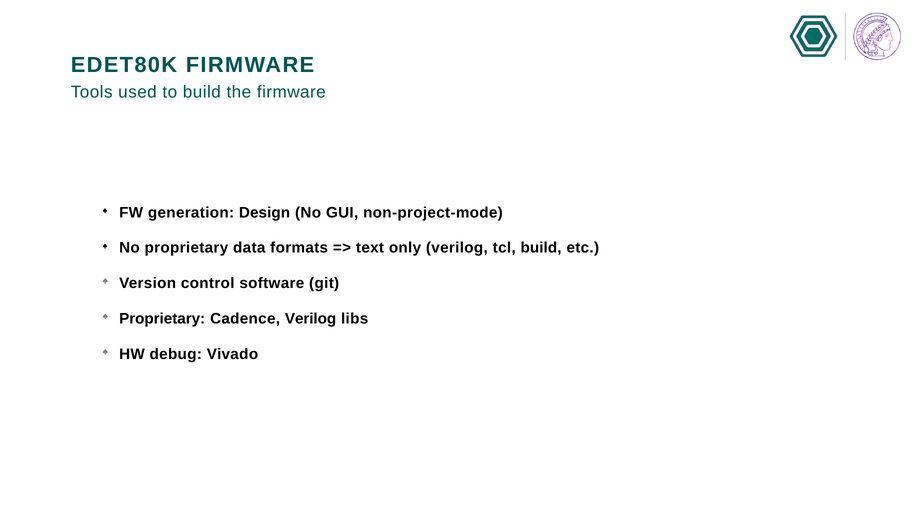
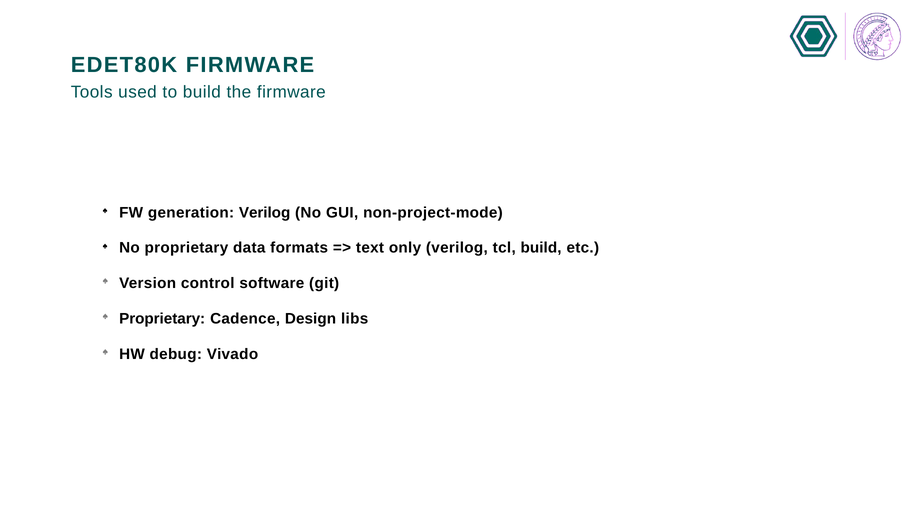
generation Design: Design -> Verilog (265, 213)
Cadence Verilog: Verilog -> Design (310, 319)
